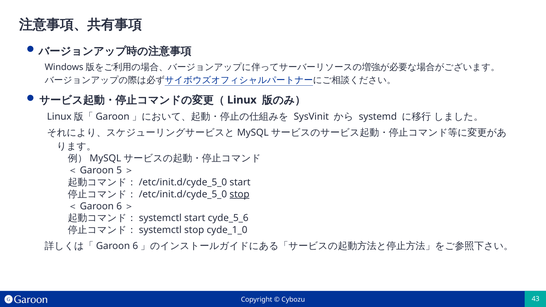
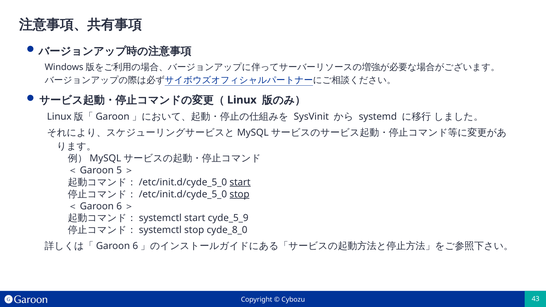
start underline: none -> present (240, 182)
cyde_5_6: cyde_5_6 -> cyde_5_9 (228, 218)
cyde_1_0: cyde_1_0 -> cyde_8_0 (227, 230)
